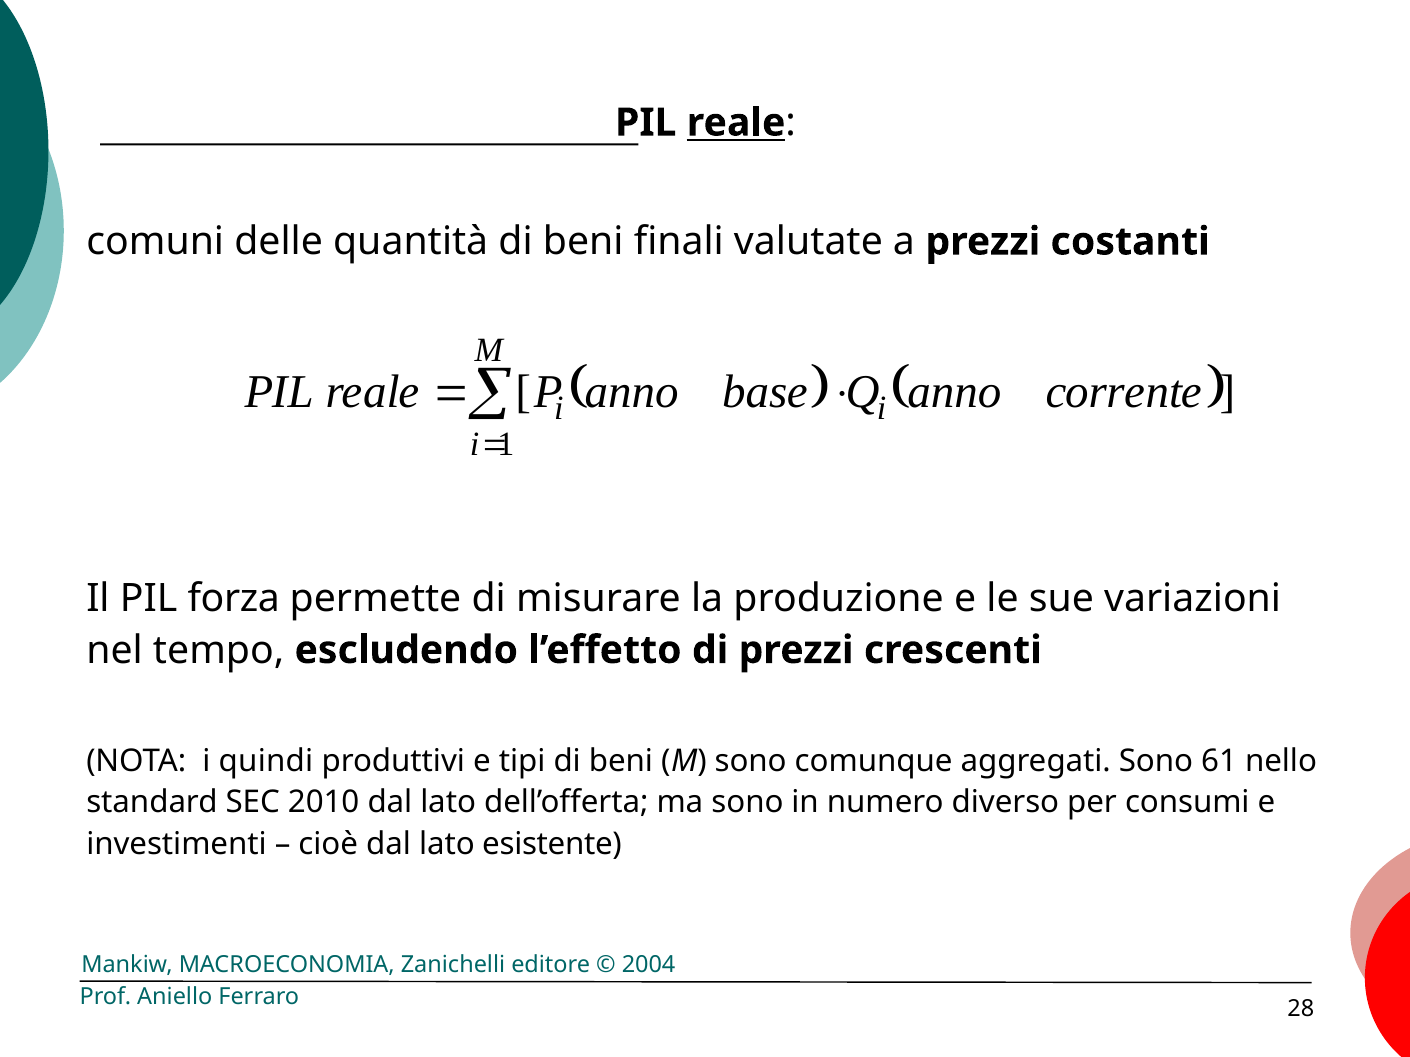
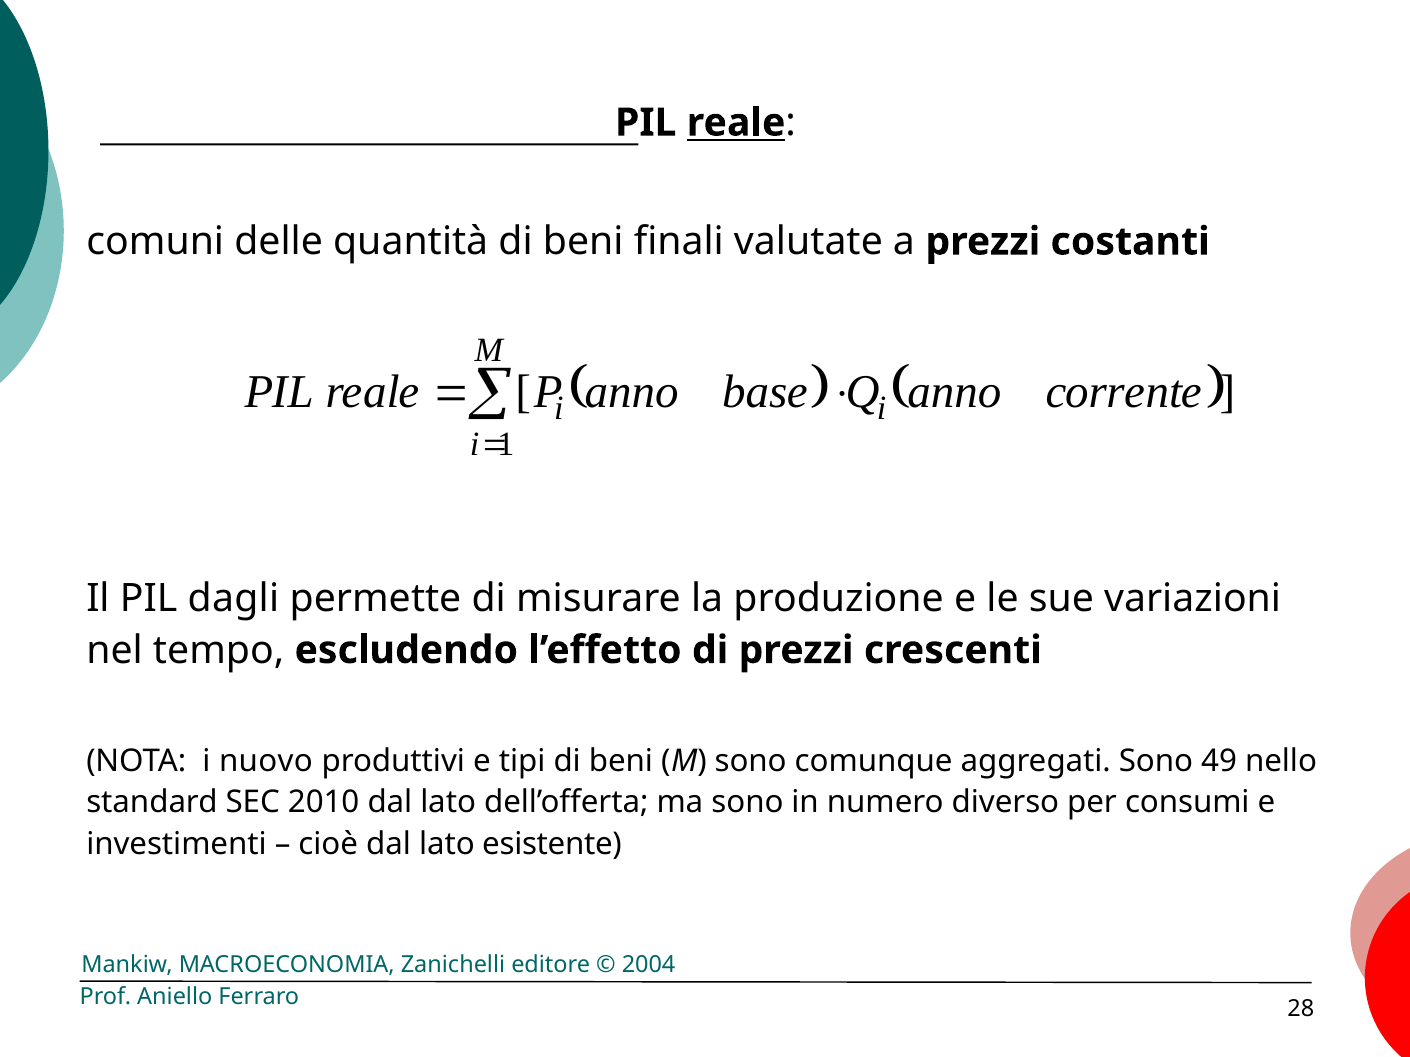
forza: forza -> dagli (233, 599)
quindi: quindi -> nuovo (266, 762)
61: 61 -> 49 (1219, 762)
